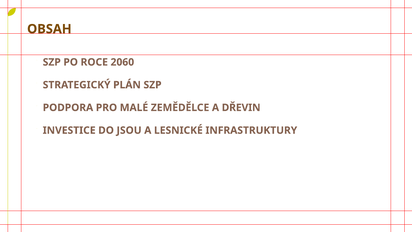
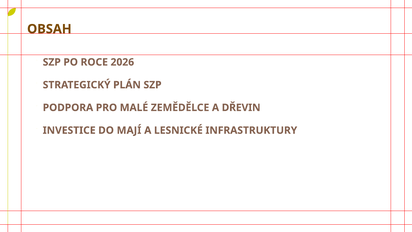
2060: 2060 -> 2026 (122, 62)
JSOU: JSOU -> MAJÍ (129, 130)
